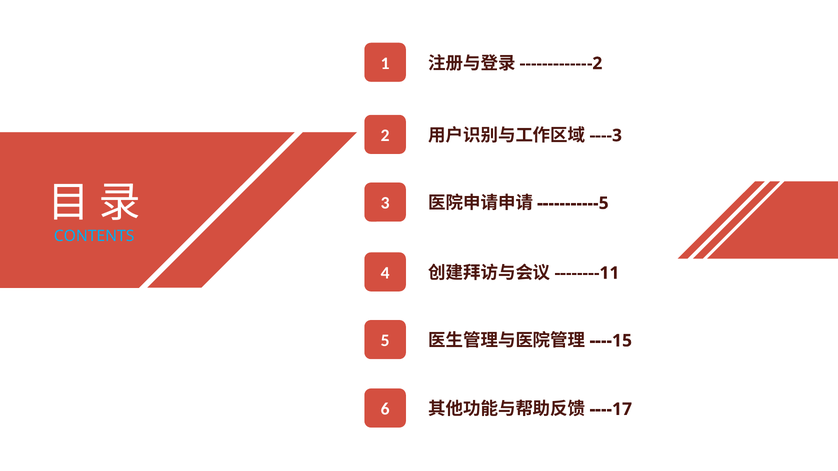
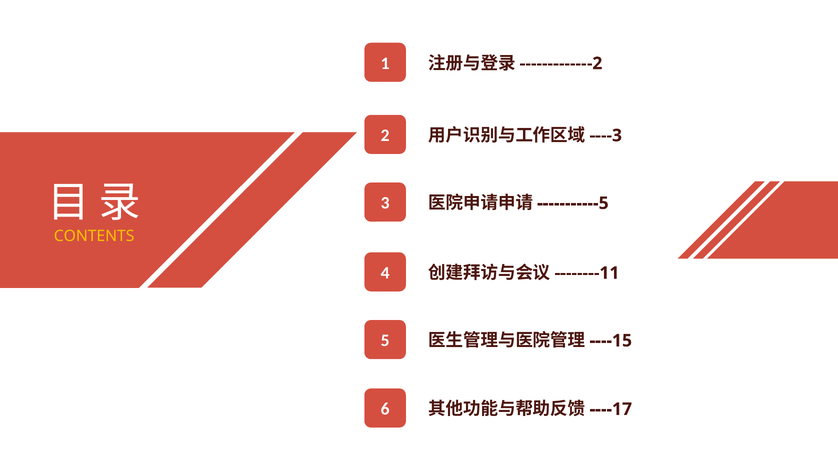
CONTENTS colour: light blue -> yellow (94, 236)
